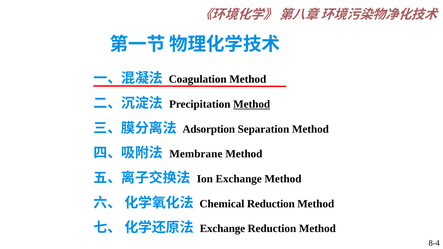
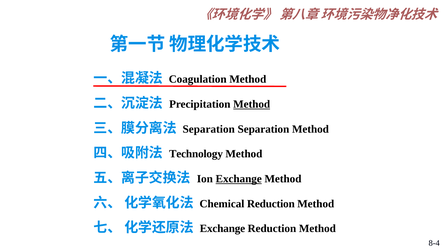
Adsorption: Adsorption -> Separation (209, 129)
Membrane: Membrane -> Technology (196, 154)
Exchange underline: none -> present (239, 179)
